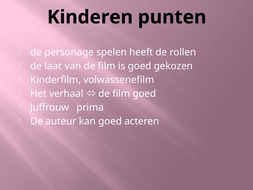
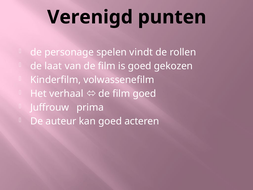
Kinderen: Kinderen -> Verenigd (90, 17)
heeft: heeft -> vindt (141, 52)
